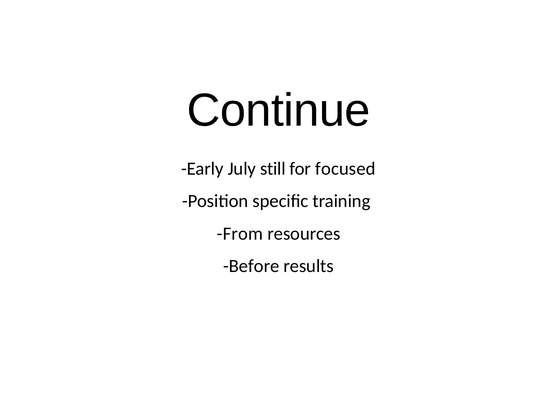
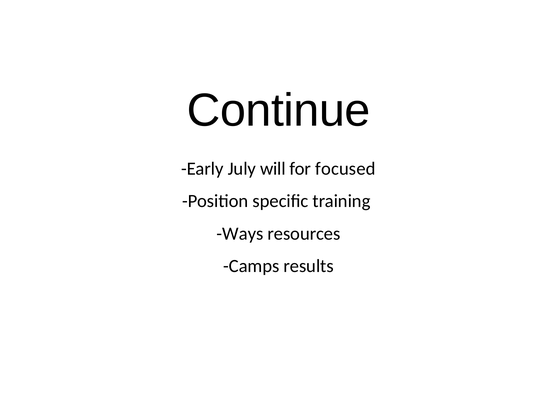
still: still -> will (273, 169)
From: From -> Ways (240, 233)
Before: Before -> Camps (251, 266)
